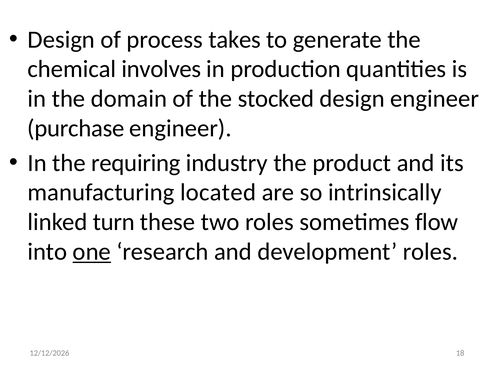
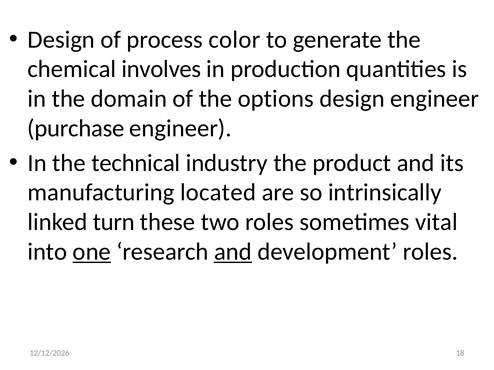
takes: takes -> color (234, 40)
stocked: stocked -> options (276, 99)
requiring: requiring -> technical (136, 163)
flow: flow -> vital (436, 222)
and underline: none -> present (233, 252)
